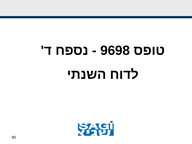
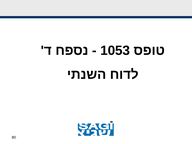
9698: 9698 -> 1053 (115, 51)
